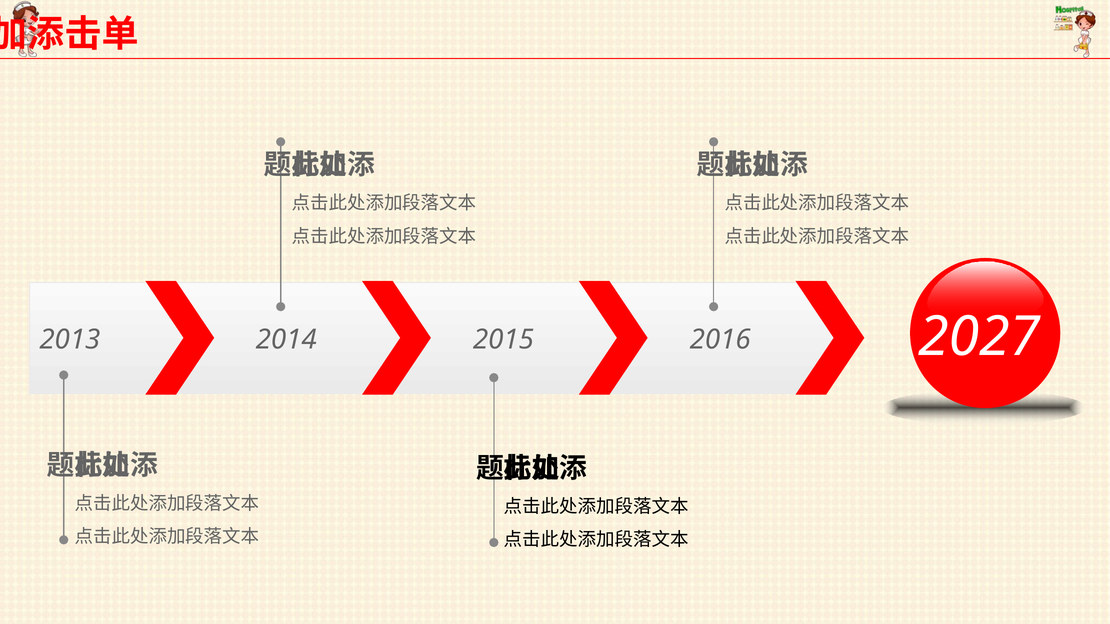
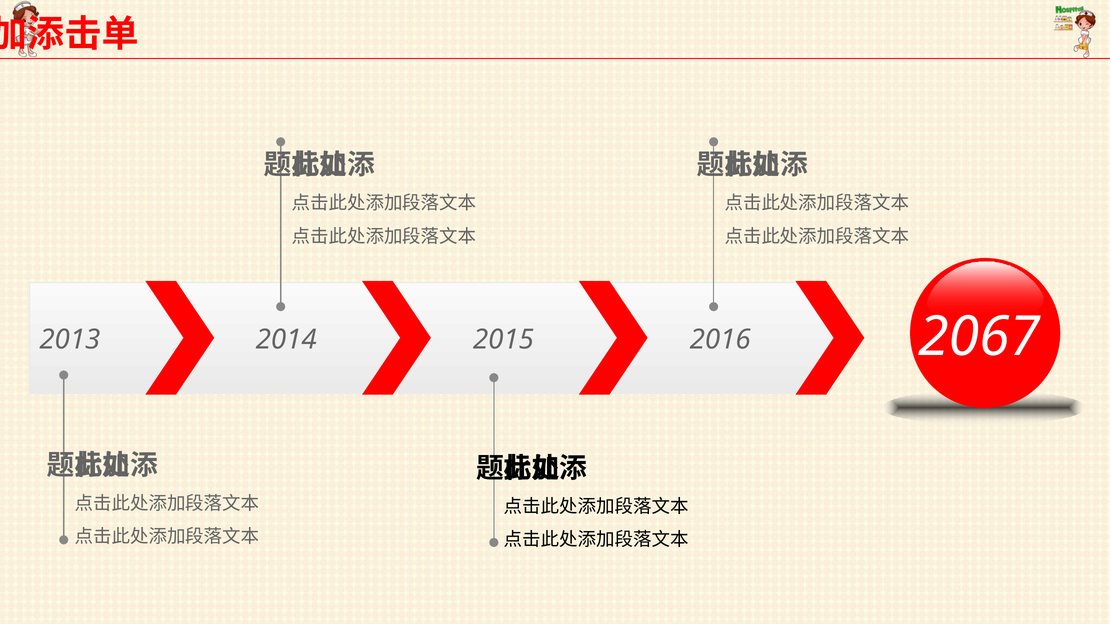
2027: 2027 -> 2067 (979, 337)
